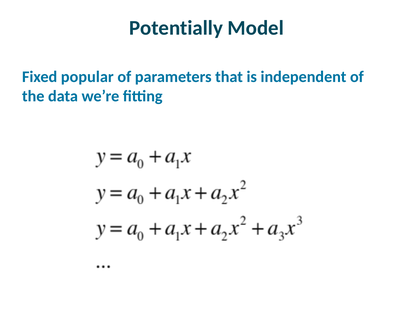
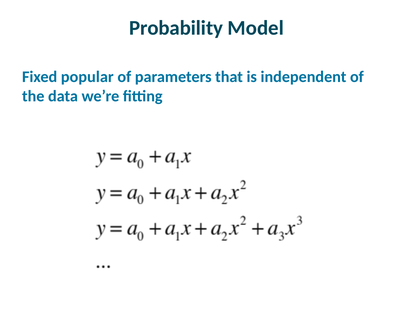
Potentially: Potentially -> Probability (176, 28)
